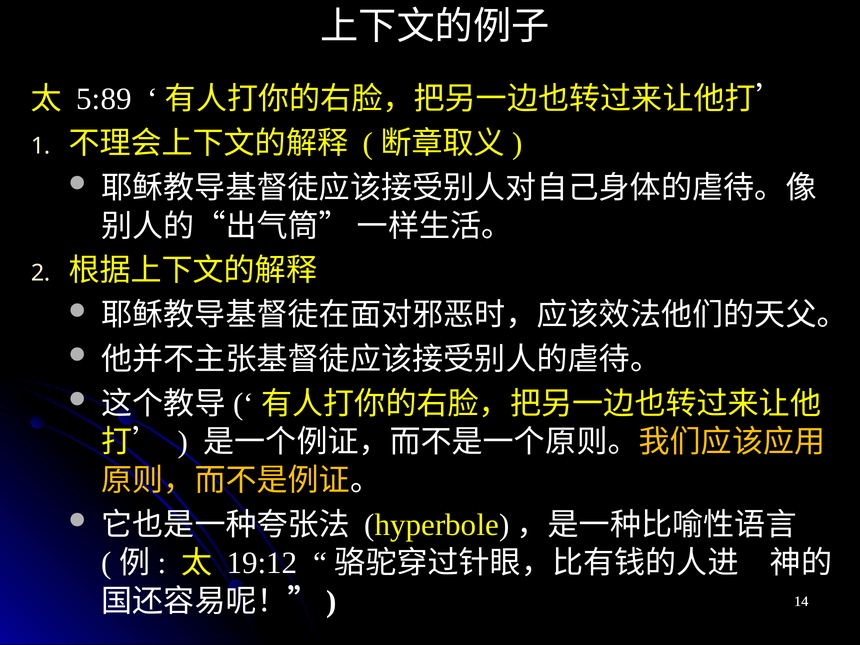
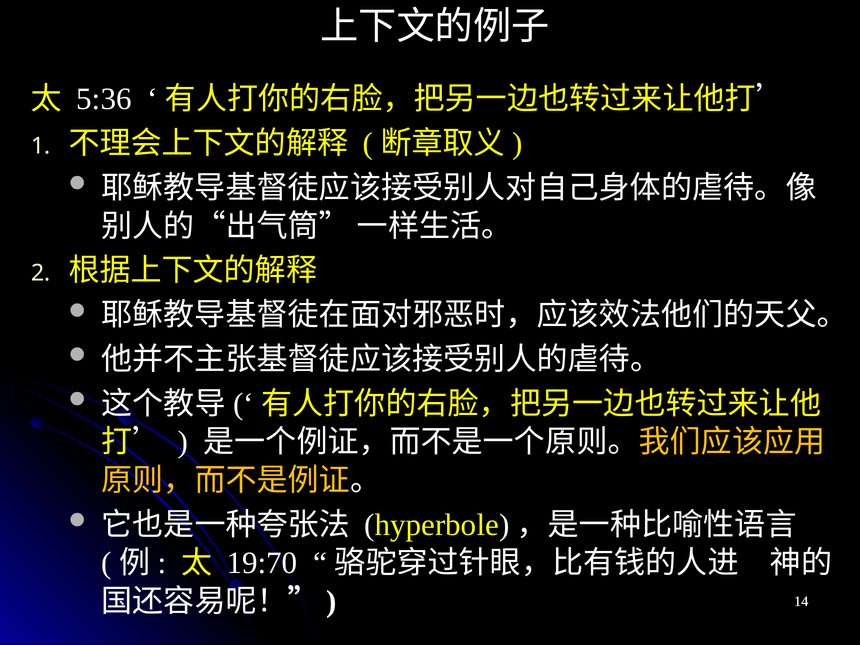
5:89: 5:89 -> 5:36 (104, 99)
19:12: 19:12 -> 19:70 (262, 563)
